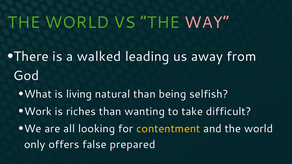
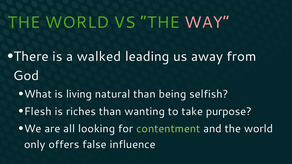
Work: Work -> Flesh (38, 112)
difficult: difficult -> purpose (229, 112)
contentment colour: yellow -> light green (168, 129)
prepared: prepared -> influence (133, 145)
